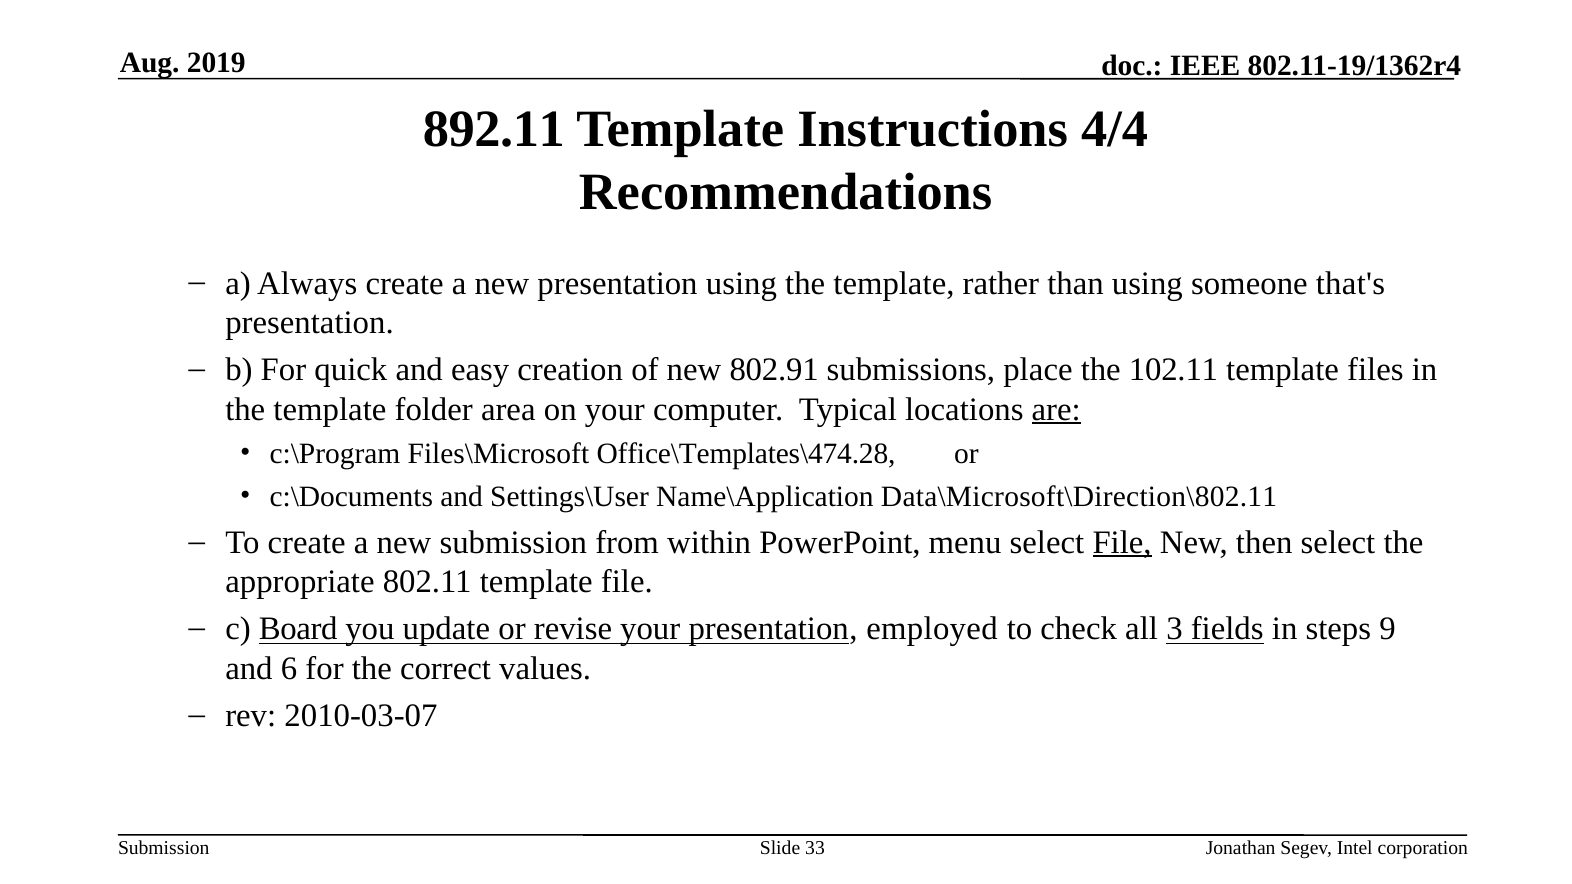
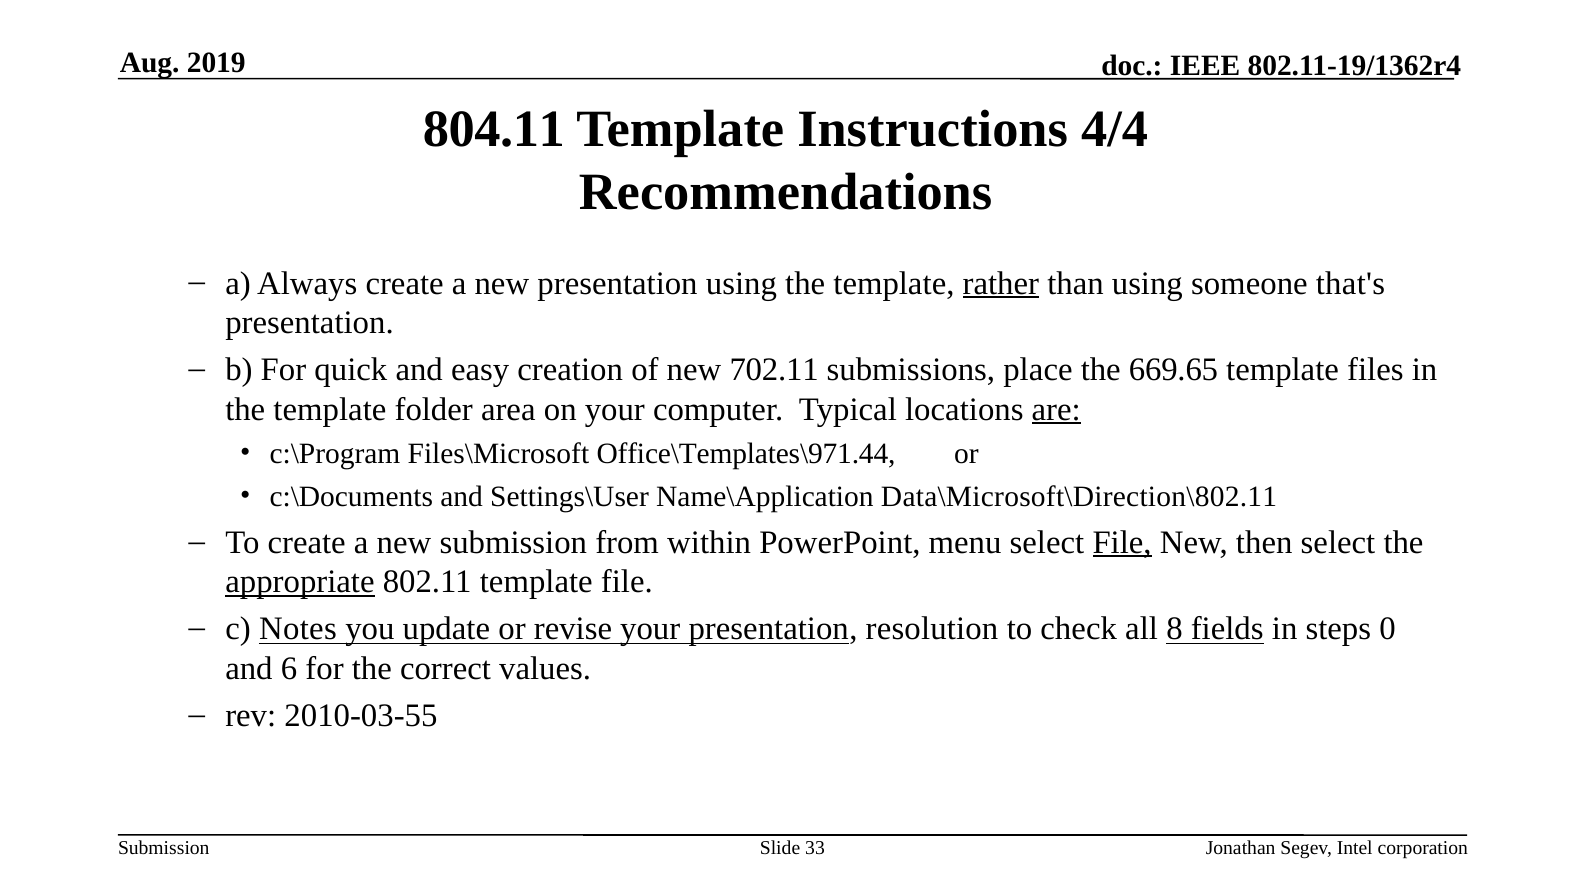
892.11: 892.11 -> 804.11 (494, 129)
rather underline: none -> present (1001, 283)
802.91: 802.91 -> 702.11 (774, 370)
102.11: 102.11 -> 669.65 (1173, 370)
Office\Templates\474.28: Office\Templates\474.28 -> Office\Templates\971.44 (746, 454)
appropriate underline: none -> present (300, 582)
Board: Board -> Notes (298, 629)
employed: employed -> resolution (932, 629)
3: 3 -> 8 (1175, 629)
9: 9 -> 0 (1388, 629)
2010-03-07: 2010-03-07 -> 2010-03-55 (361, 716)
